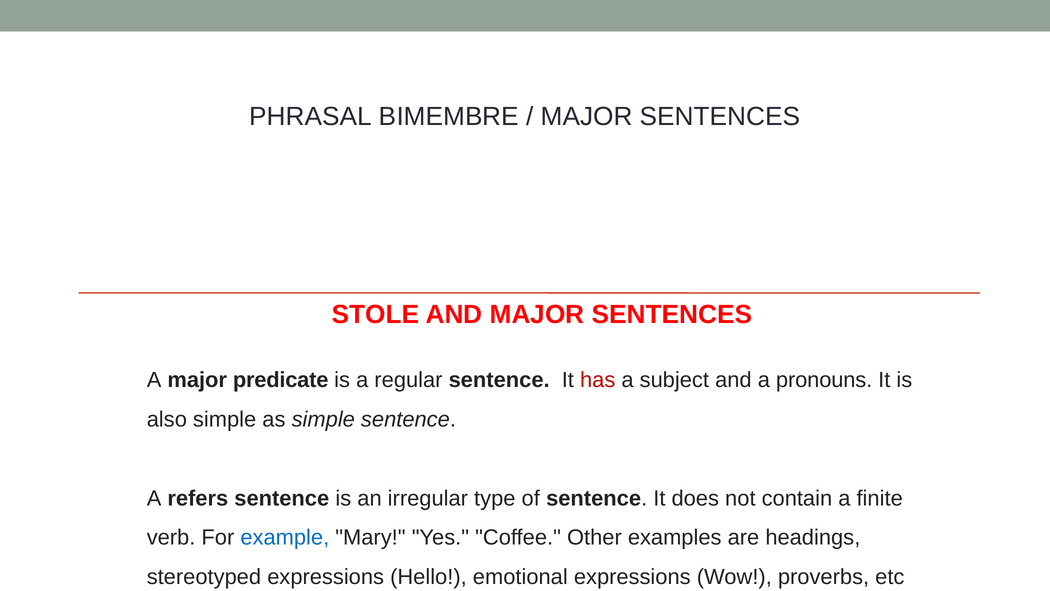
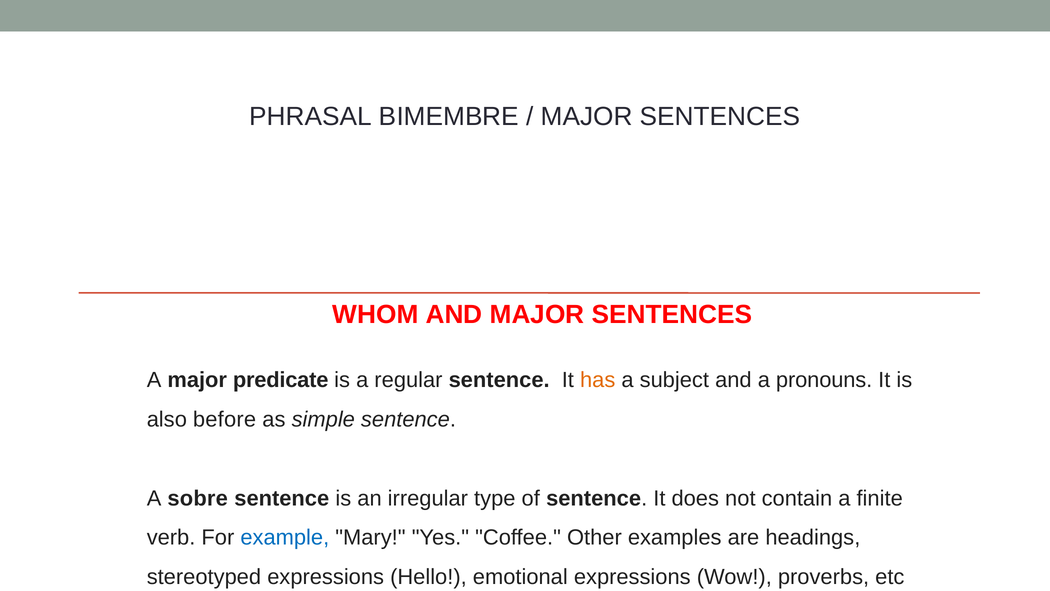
STOLE: STOLE -> WHOM (375, 315)
has colour: red -> orange (598, 380)
also simple: simple -> before (225, 419)
refers: refers -> sobre (198, 498)
